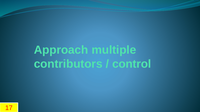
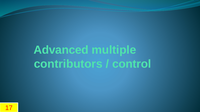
Approach: Approach -> Advanced (61, 50)
